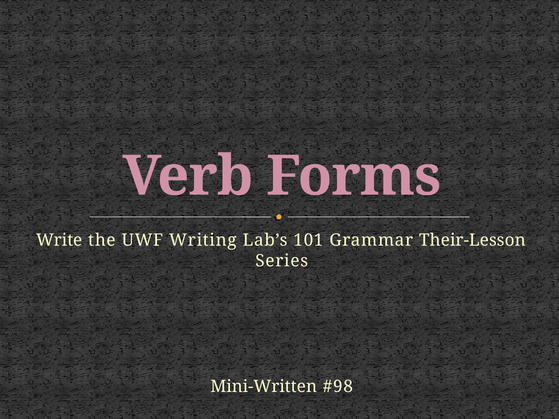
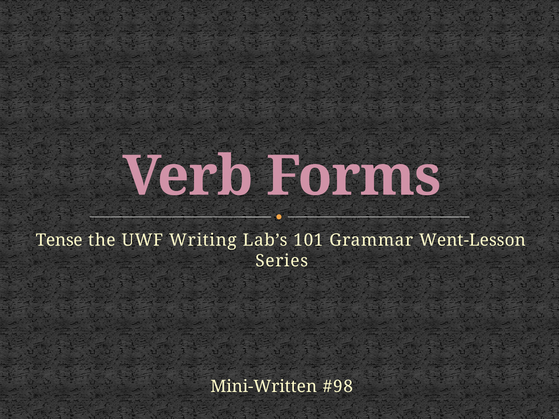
Write: Write -> Tense (59, 240)
Their-Lesson: Their-Lesson -> Went-Lesson (473, 240)
